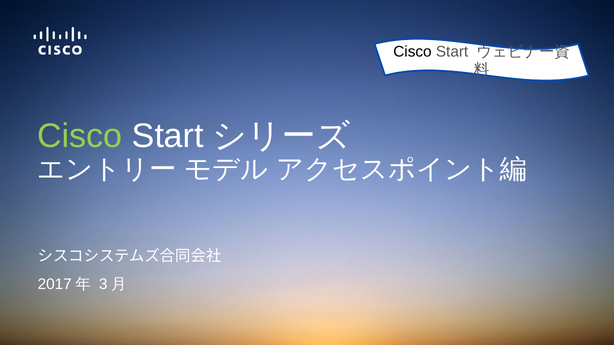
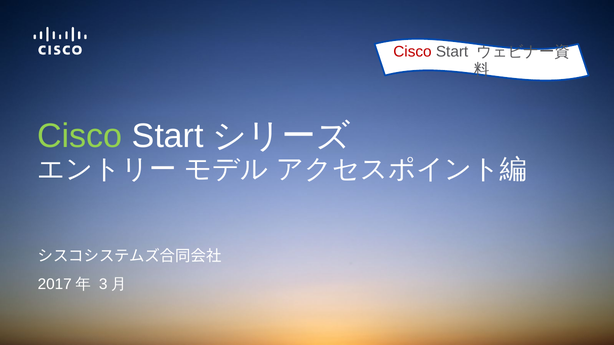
Cisco colour: black -> red (412, 52)
